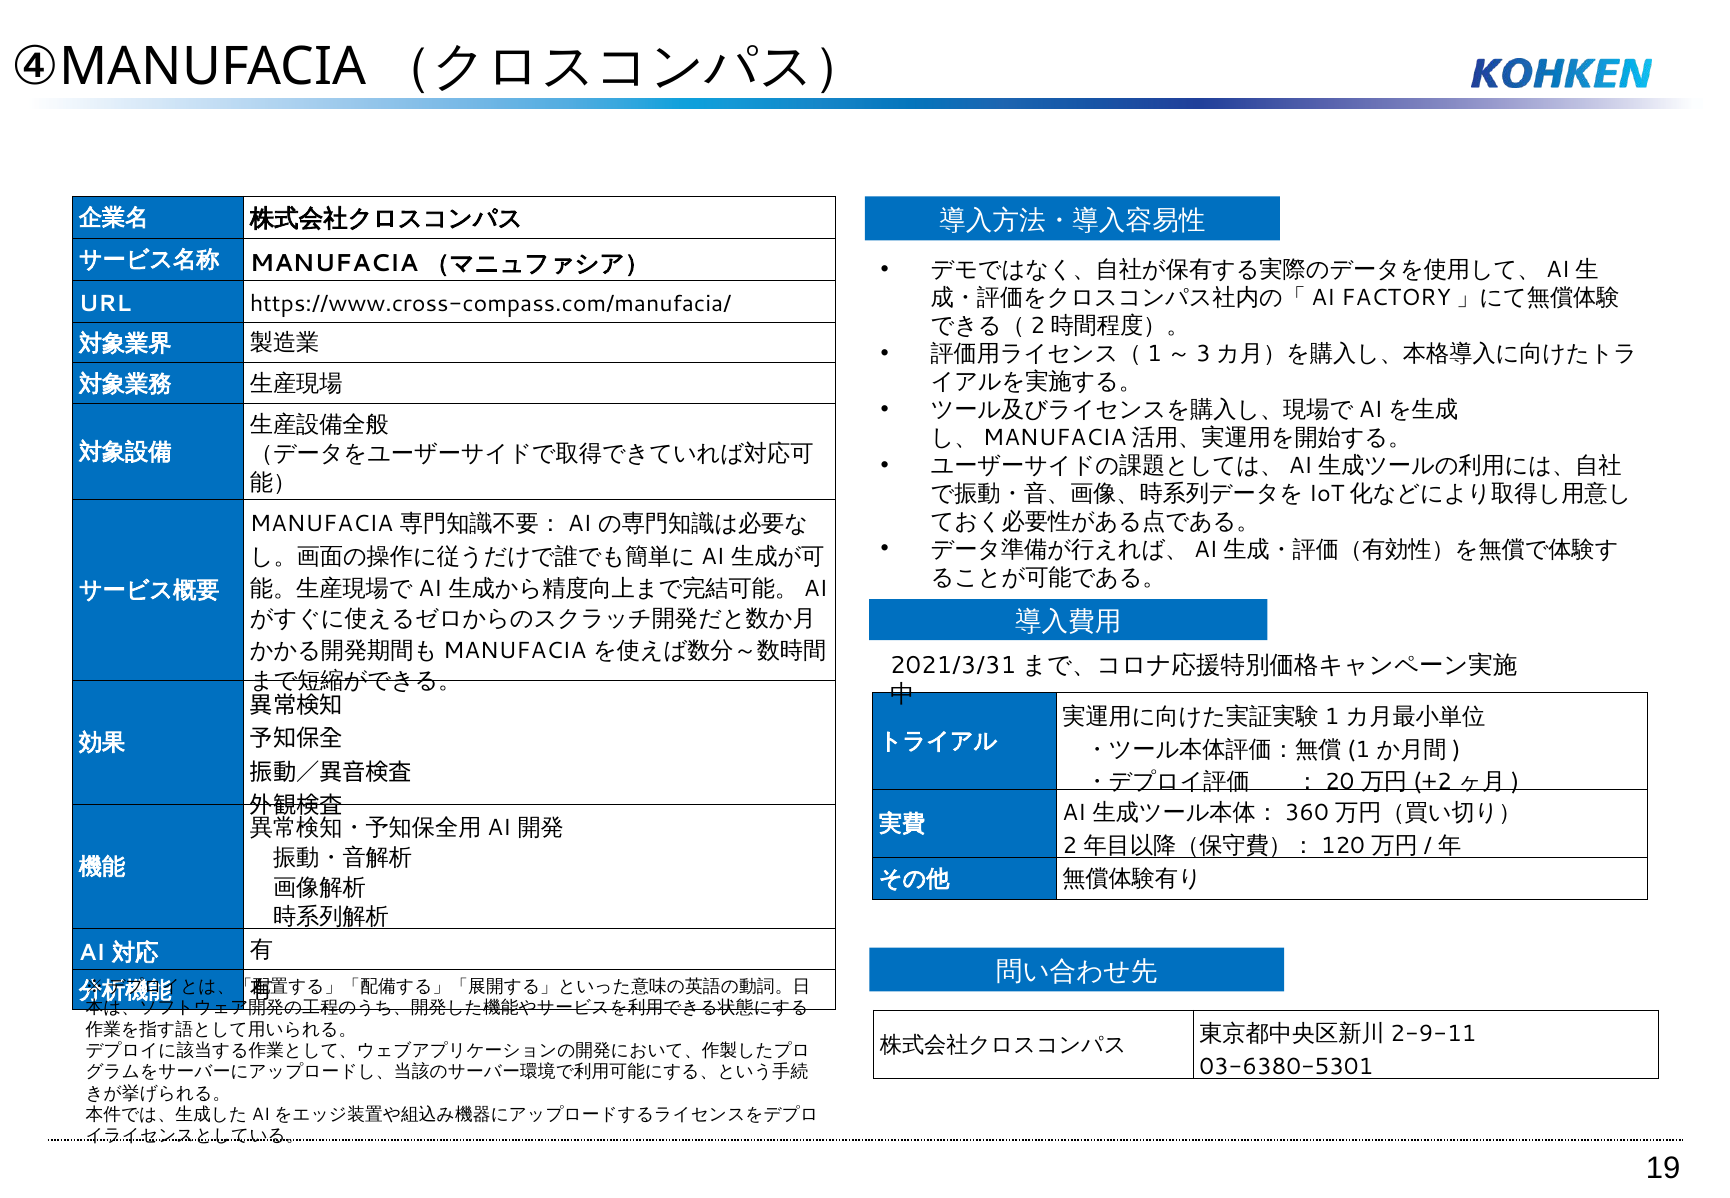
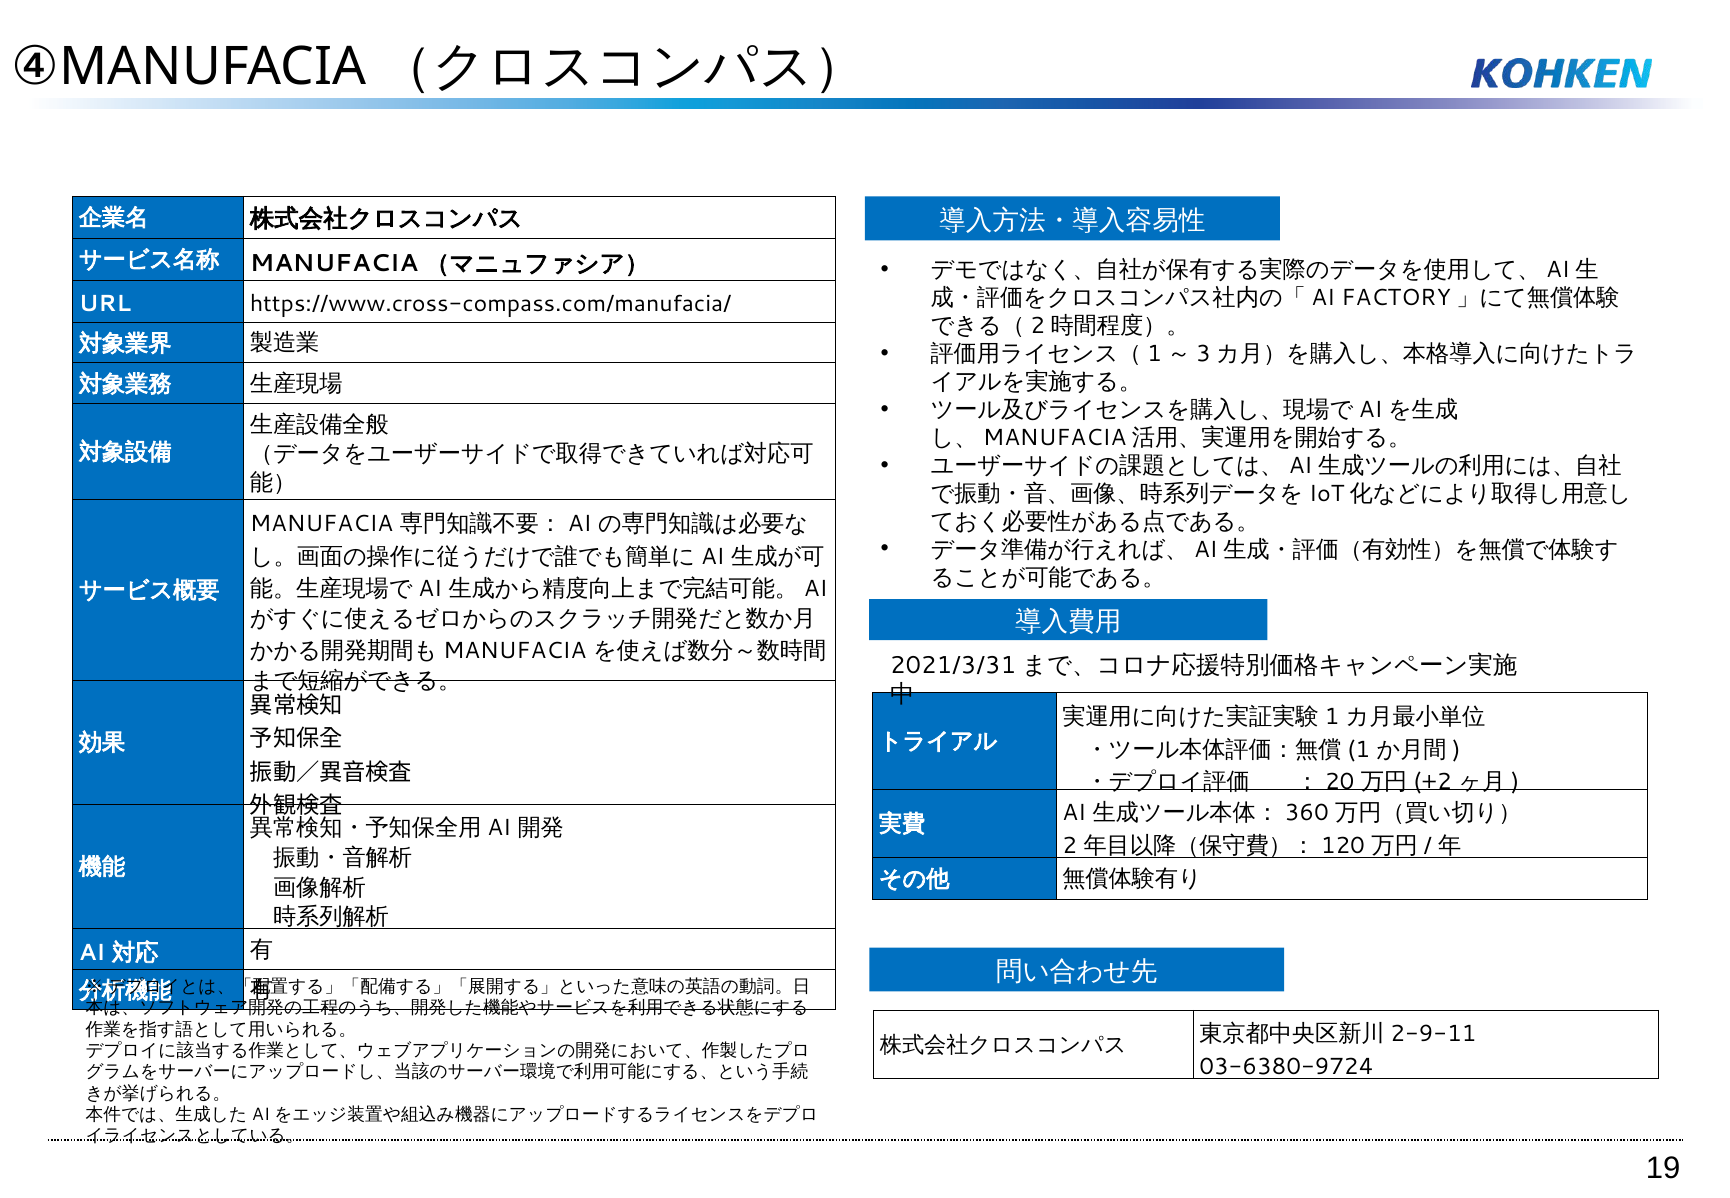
03-6380-5301: 03-6380-5301 -> 03-6380-9724 (1286, 1067)
